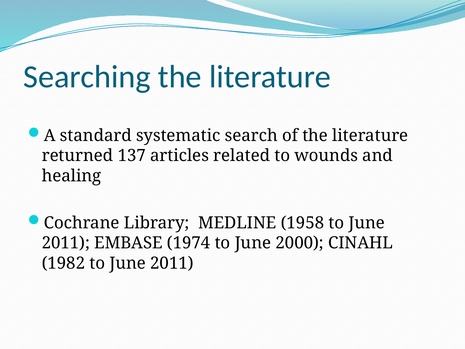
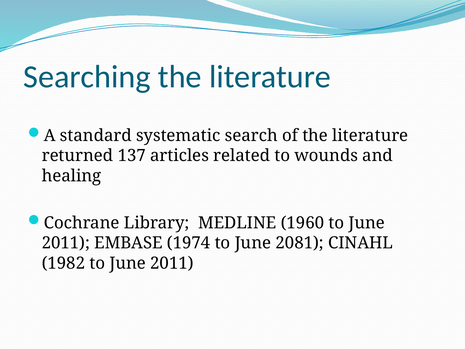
1958: 1958 -> 1960 (302, 223)
2000: 2000 -> 2081 (300, 243)
